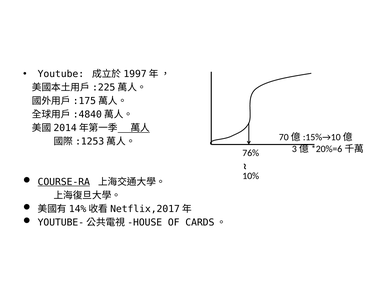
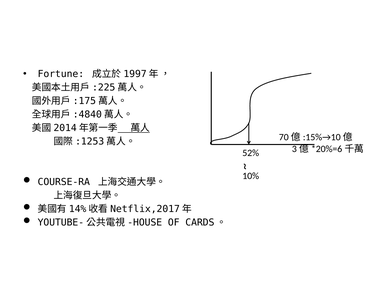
Youtube: Youtube -> Fortune (61, 74)
76%: 76% -> 52% (251, 153)
COURSE-RA underline: present -> none (64, 182)
